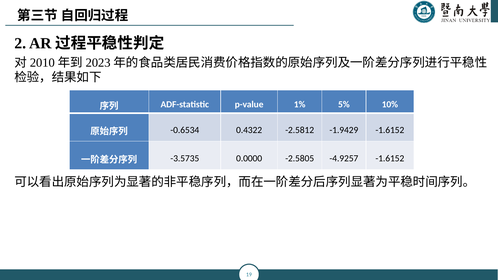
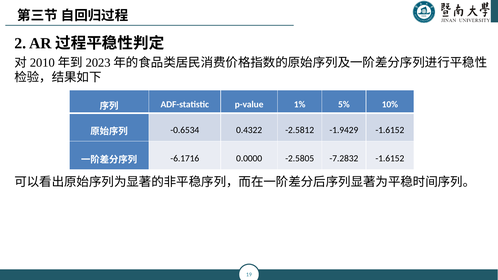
-3.5735: -3.5735 -> -6.1716 (185, 158)
-4.9257: -4.9257 -> -7.2832 (344, 158)
